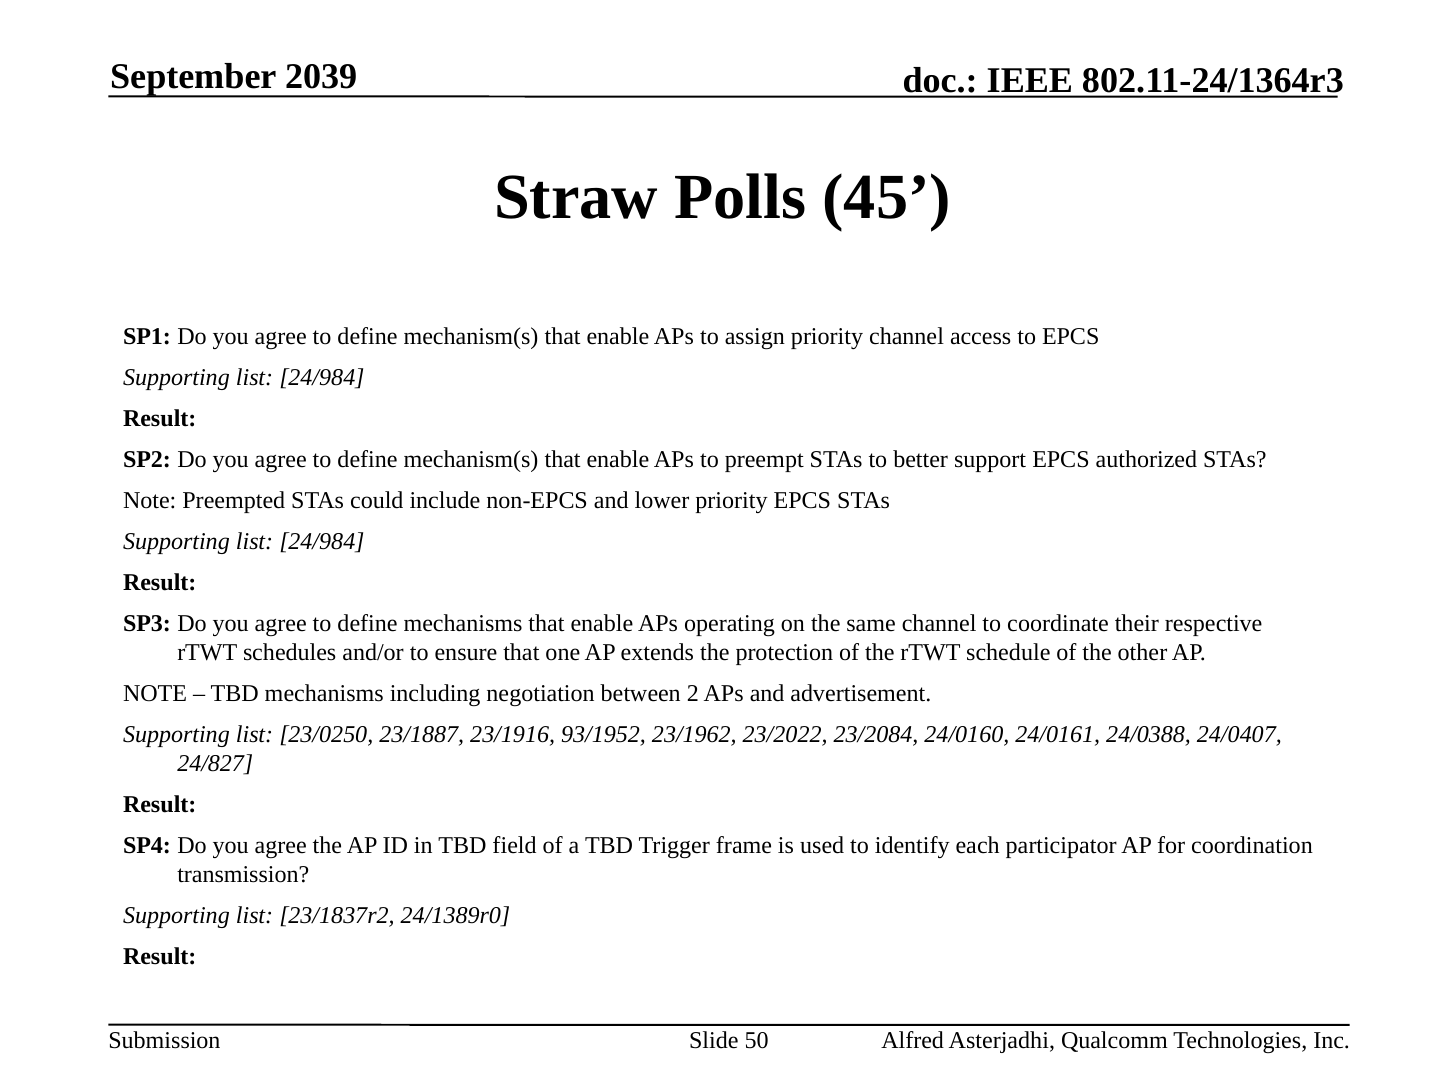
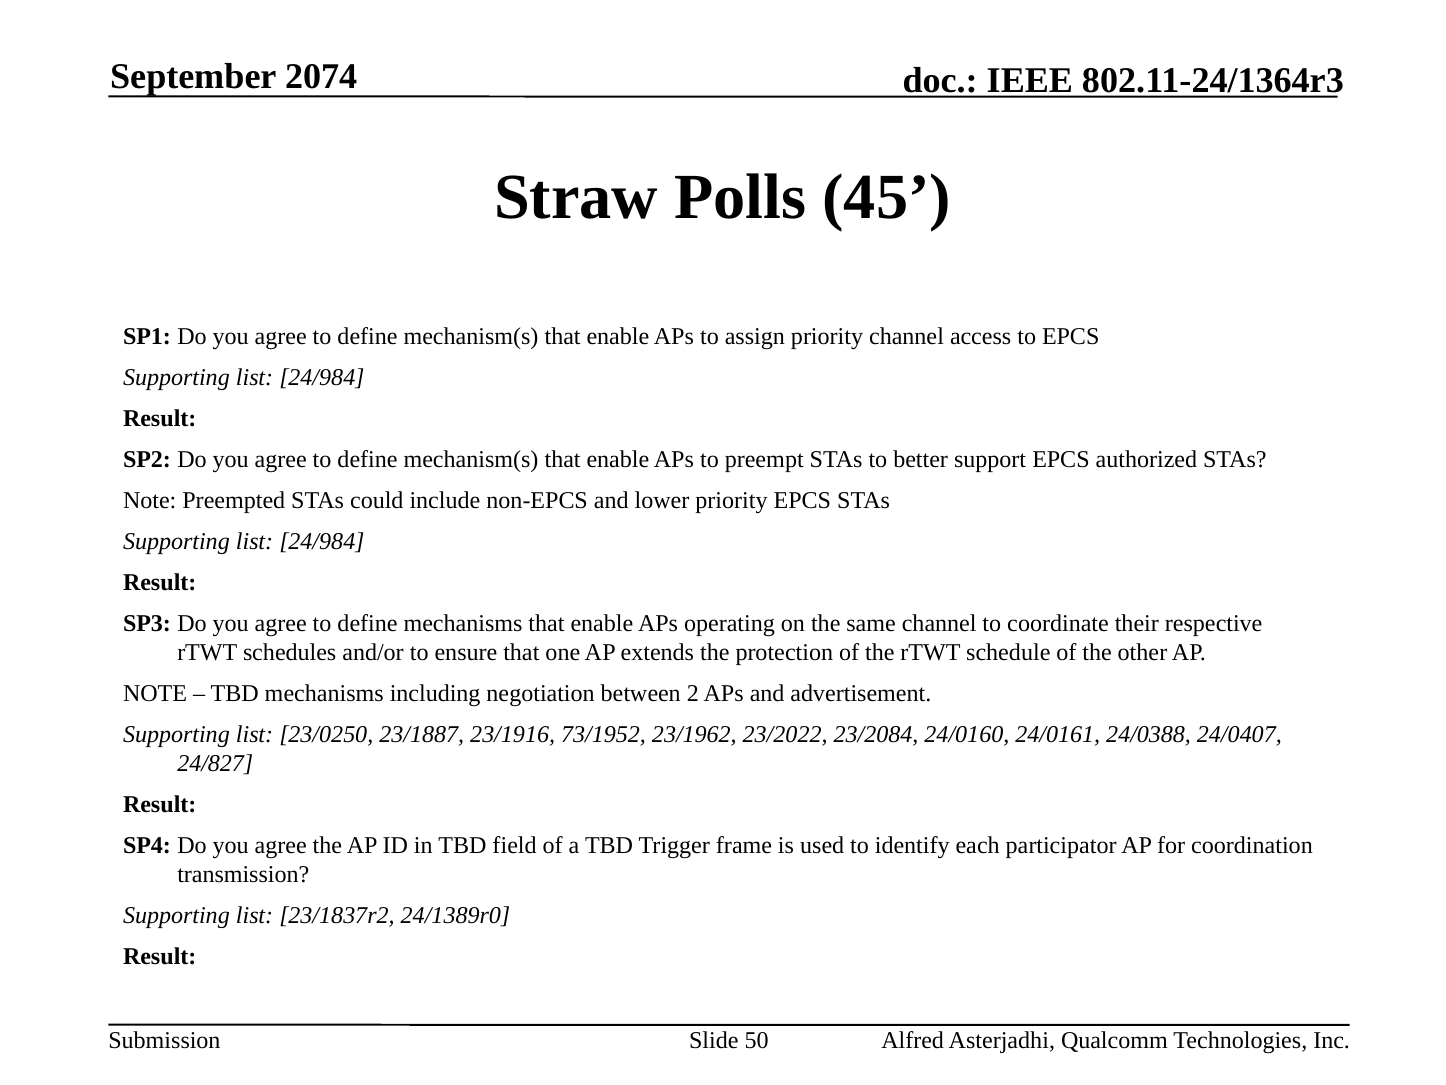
2039: 2039 -> 2074 (321, 77)
93/1952: 93/1952 -> 73/1952 (604, 735)
